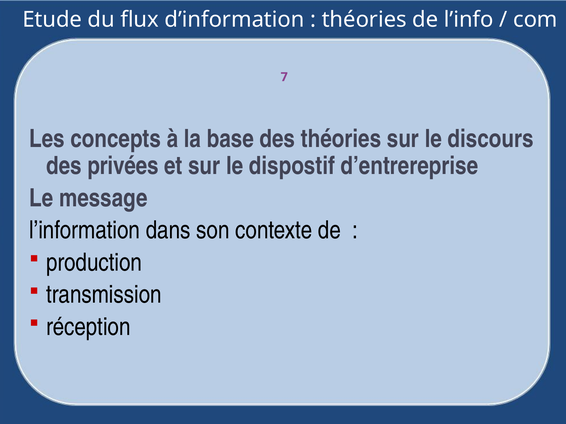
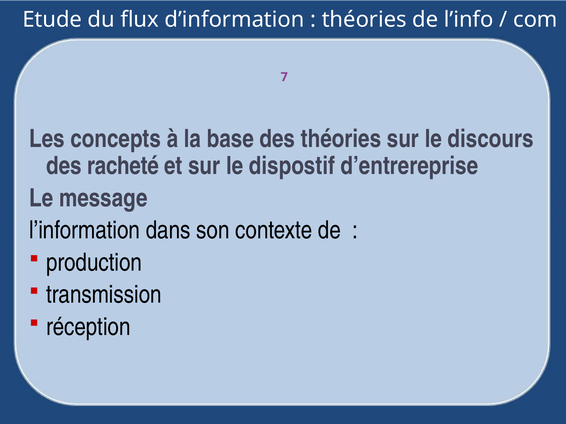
privées: privées -> racheté (123, 166)
